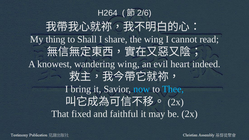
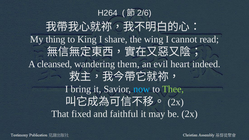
Shall: Shall -> King (87, 39)
knowest: knowest -> cleansed (55, 64)
wandering wing: wing -> them (128, 64)
Thee colour: light blue -> light green (173, 89)
